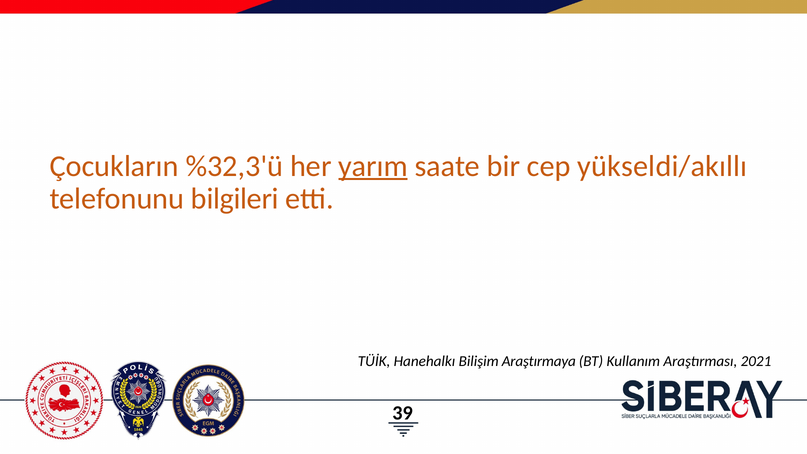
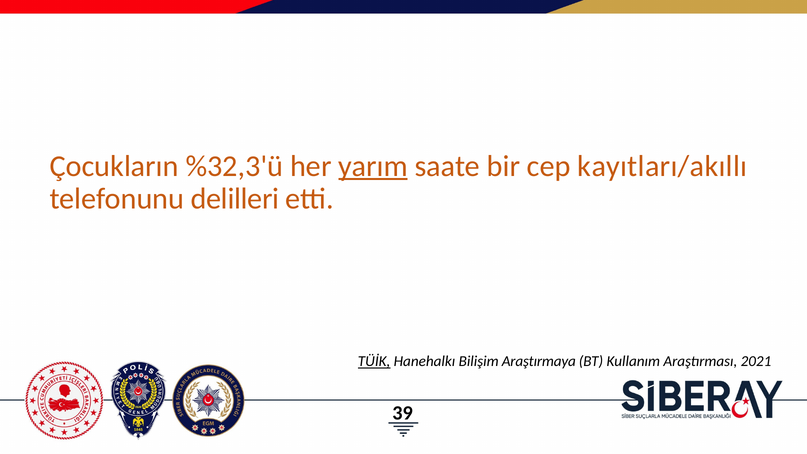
yükseldi/akıllı: yükseldi/akıllı -> kayıtları/akıllı (662, 166)
bilgileri: bilgileri -> delilleri (235, 199)
TÜİK underline: none -> present (374, 361)
